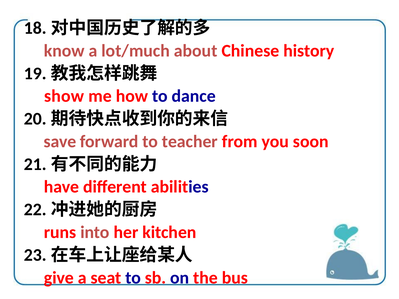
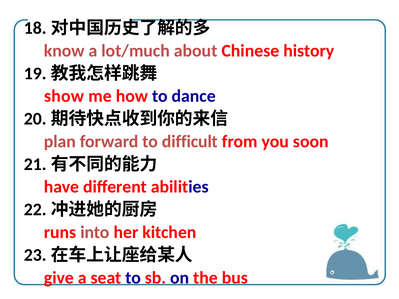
save: save -> plan (60, 142)
teacher: teacher -> difficult (190, 142)
